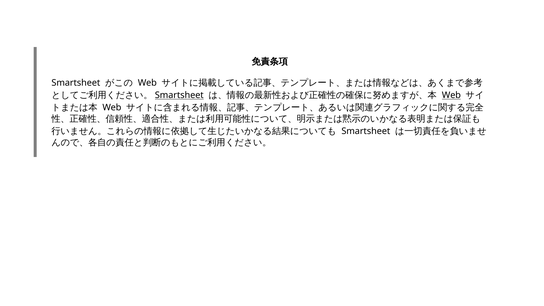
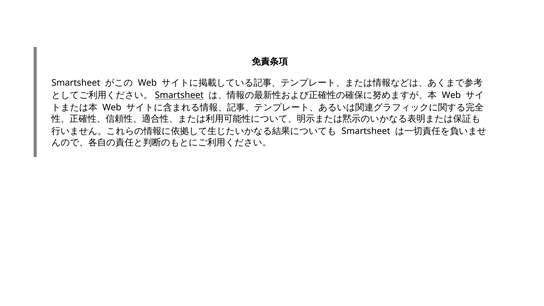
Web underline: present -> none (451, 95)
